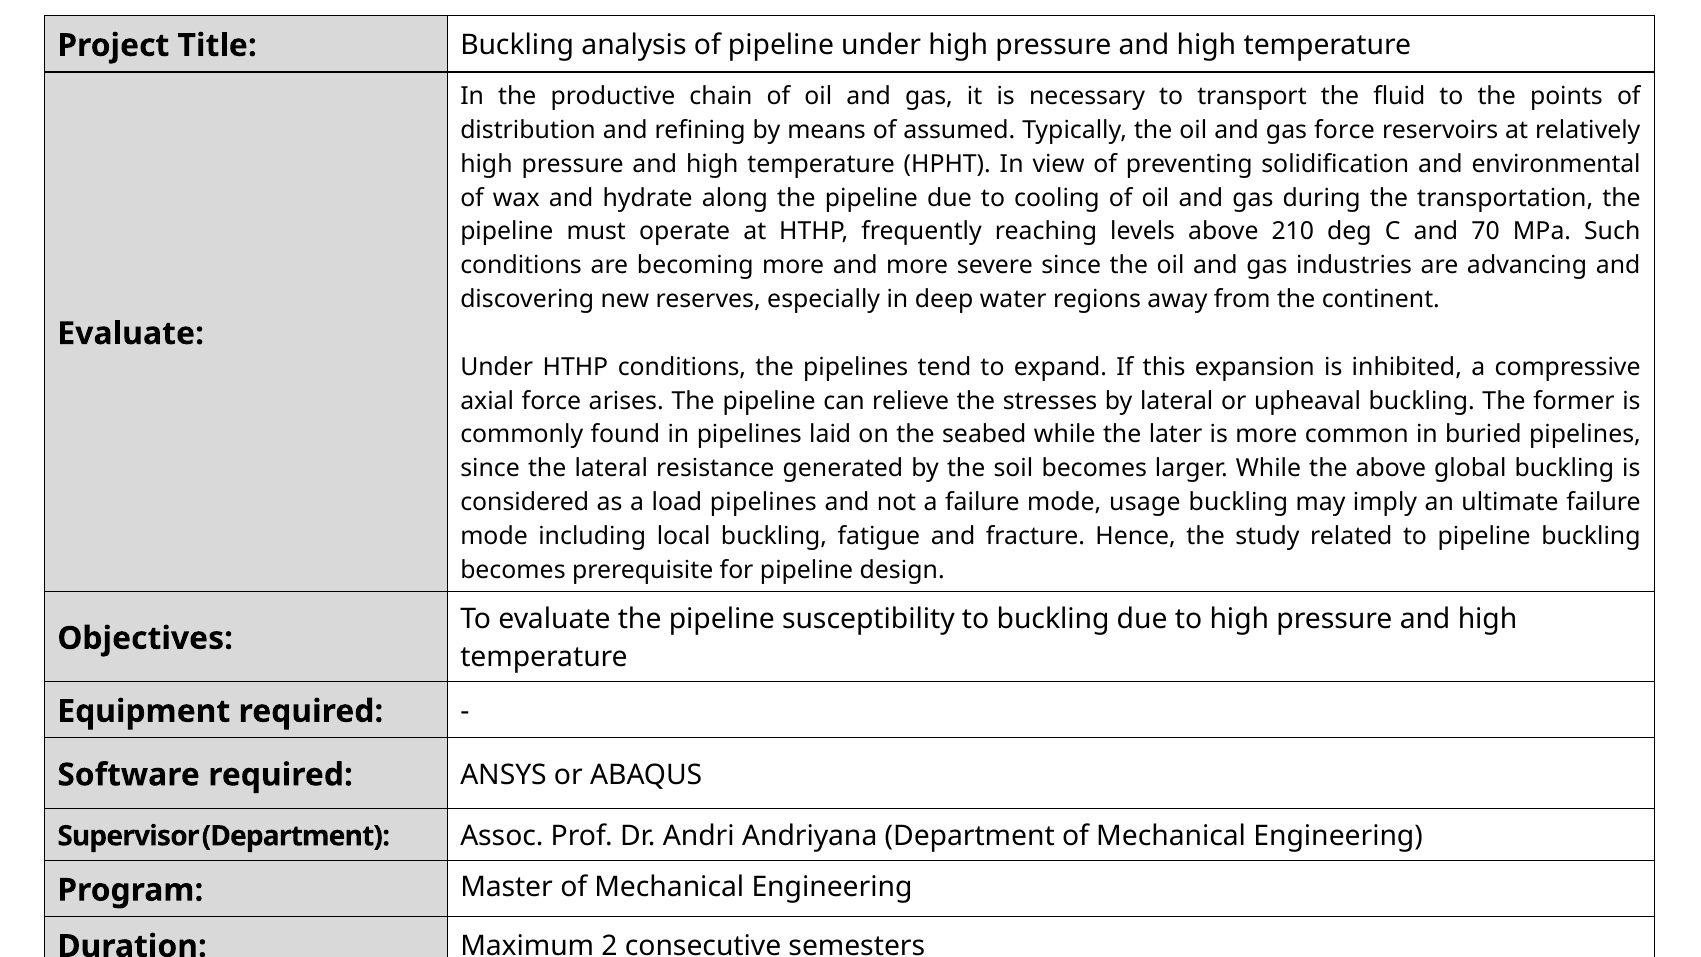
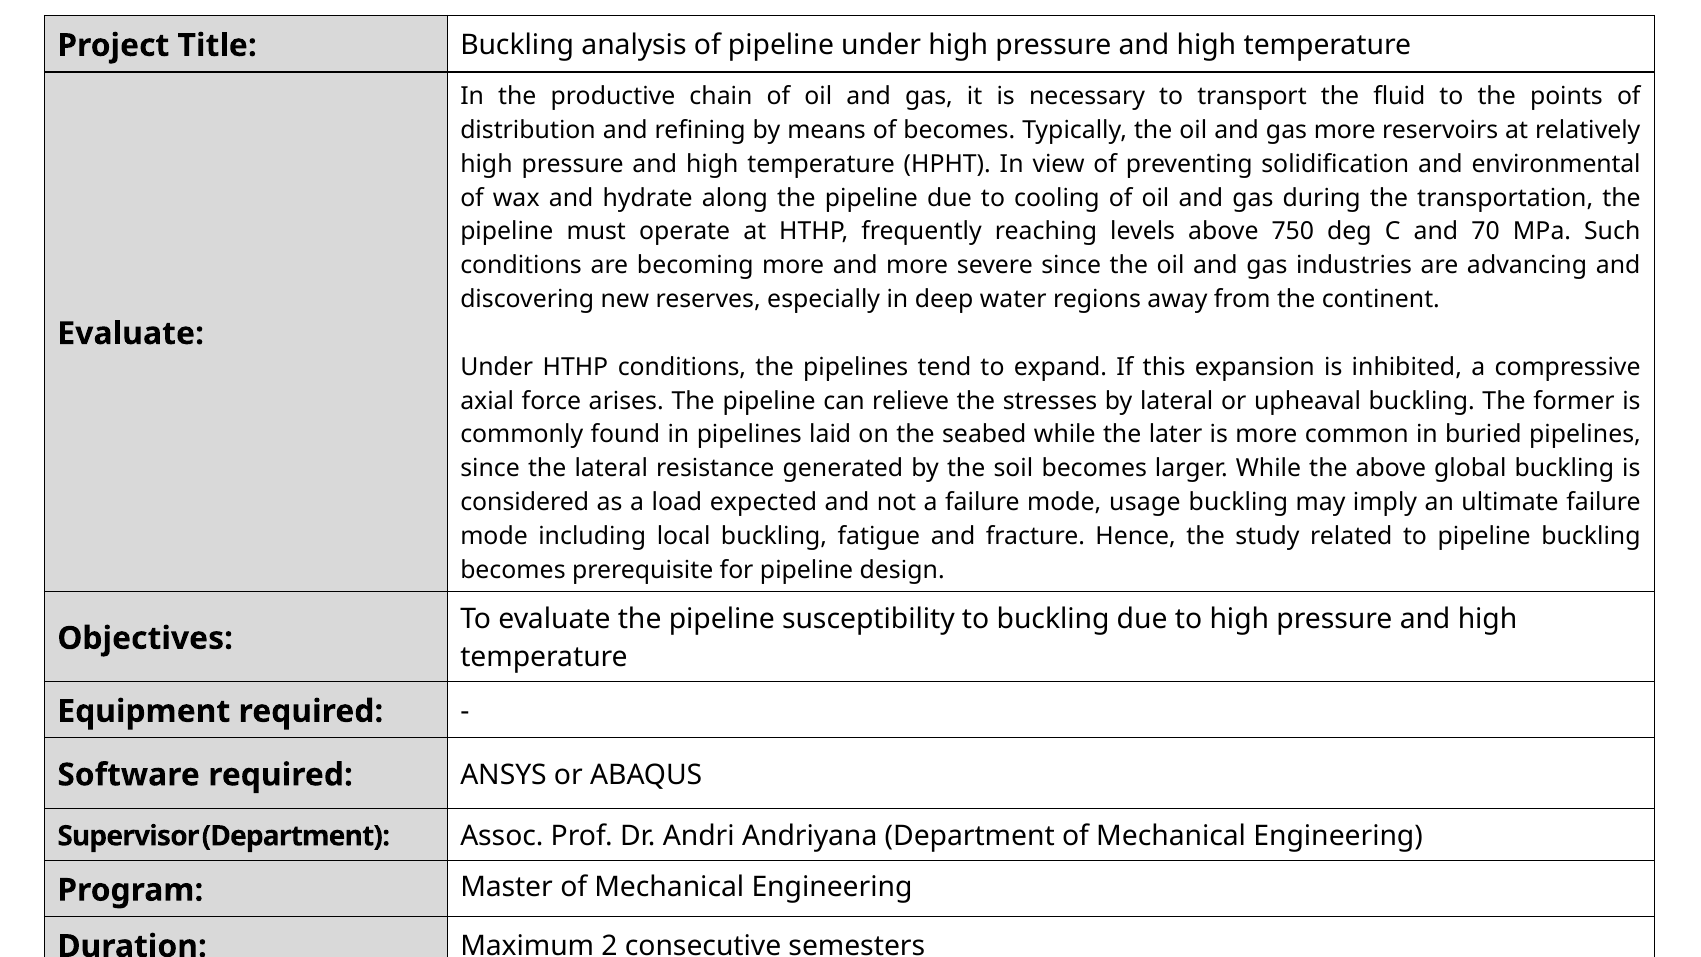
of assumed: assumed -> becomes (959, 130)
gas force: force -> more (1345, 130)
210: 210 -> 750 (1293, 232)
load pipelines: pipelines -> expected (763, 502)
